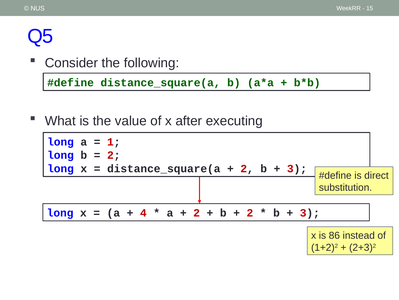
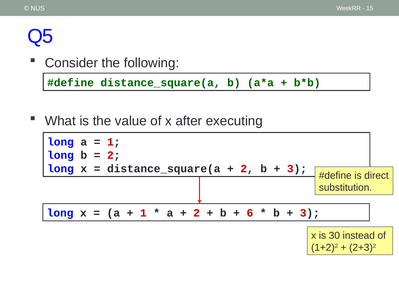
4: 4 -> 1 (143, 213)
2: 2 -> 6 (250, 213)
86: 86 -> 30 (334, 235)
